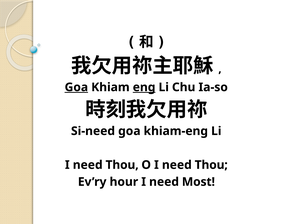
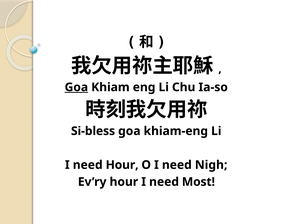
eng underline: present -> none (144, 87)
Si-need: Si-need -> Si-bless (93, 131)
Thou: Thou -> Hour (122, 165)
O I need Thou: Thou -> Nigh (211, 165)
